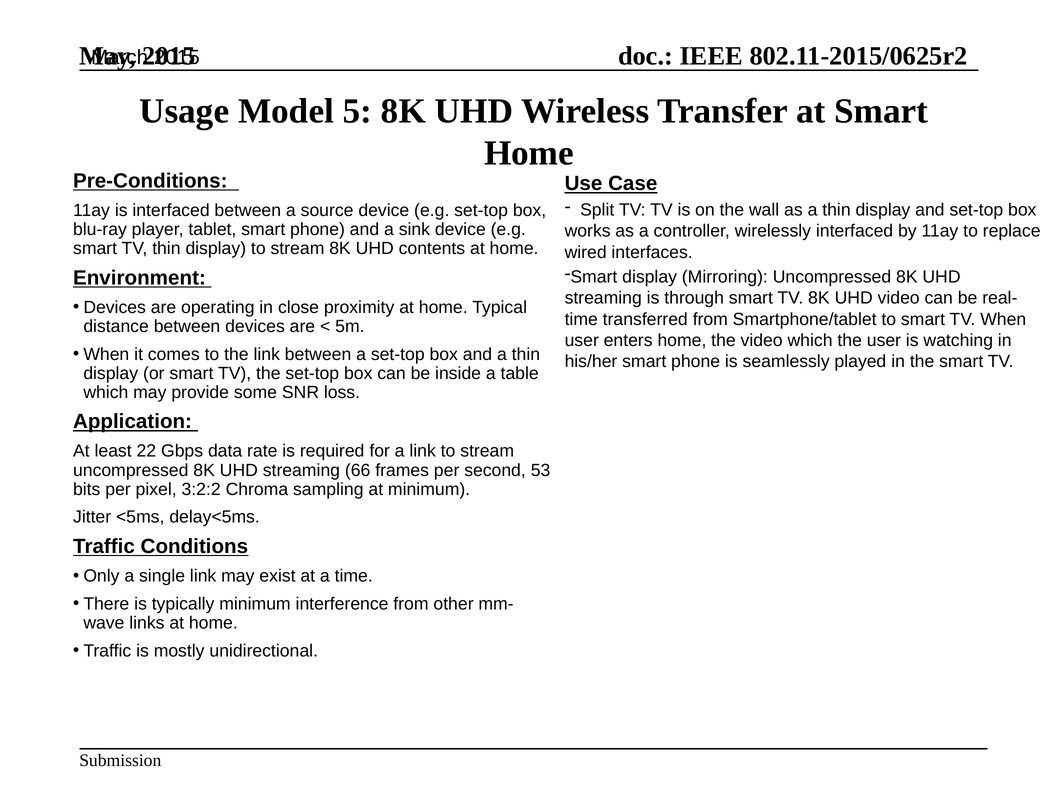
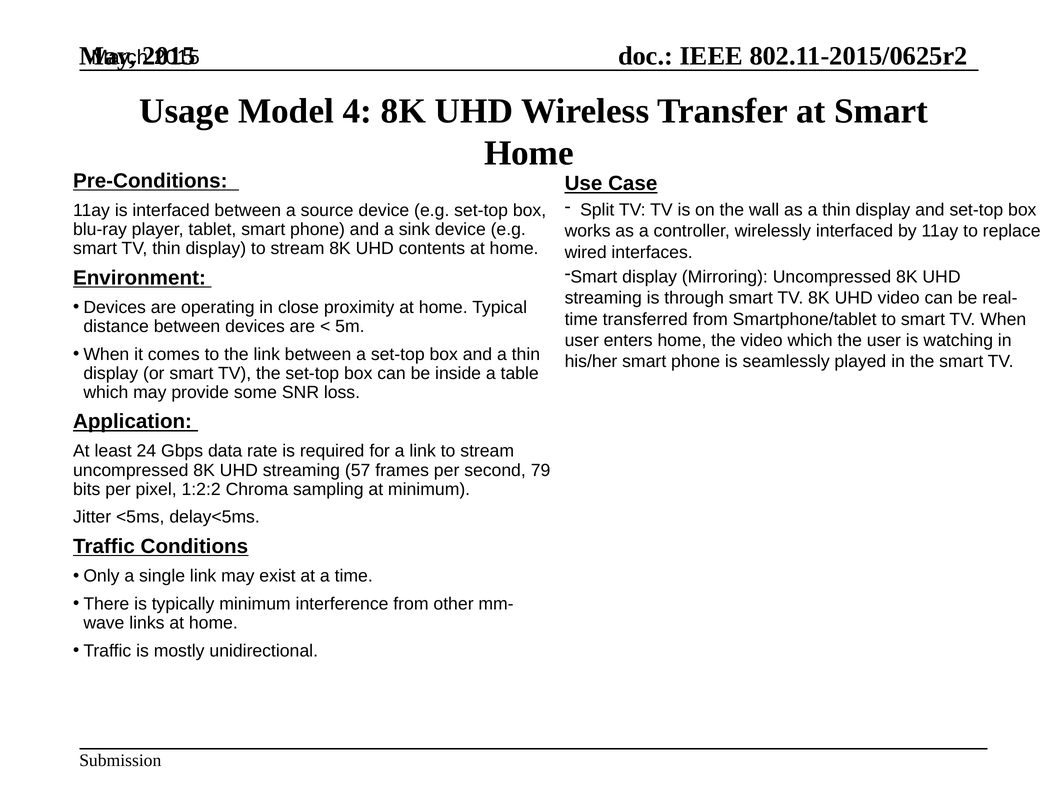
5: 5 -> 4 (357, 111)
22: 22 -> 24 (146, 451)
66: 66 -> 57 (358, 470)
53: 53 -> 79 (541, 470)
3:2:2: 3:2:2 -> 1:2:2 (201, 490)
